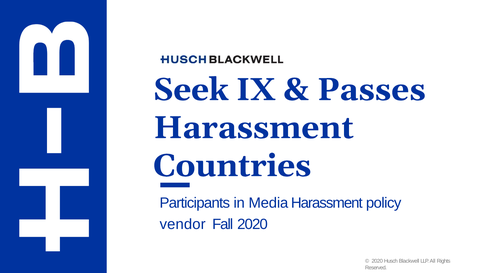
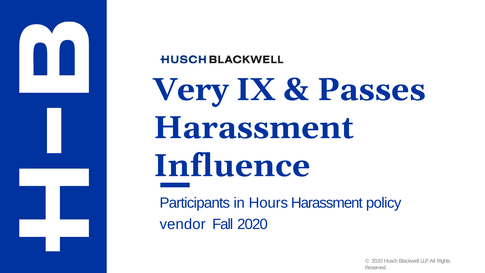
Seek: Seek -> Very (191, 90)
Countries: Countries -> Influence (232, 166)
Media: Media -> Hours (268, 203)
